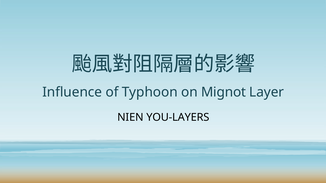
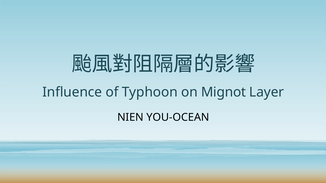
YOU-LAYERS: YOU-LAYERS -> YOU-OCEAN (178, 118)
